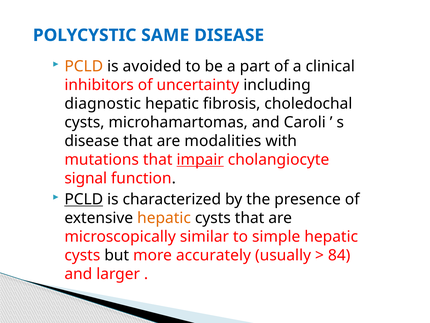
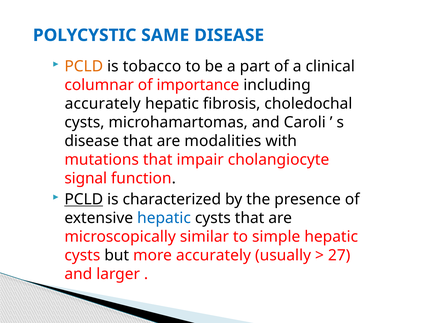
avoided: avoided -> tobacco (152, 66)
inhibitors: inhibitors -> columnar (99, 85)
uncertainty: uncertainty -> importance (198, 85)
diagnostic: diagnostic -> accurately (103, 104)
impair underline: present -> none (200, 159)
hepatic colour: orange -> blue (164, 218)
84: 84 -> 27 (339, 255)
